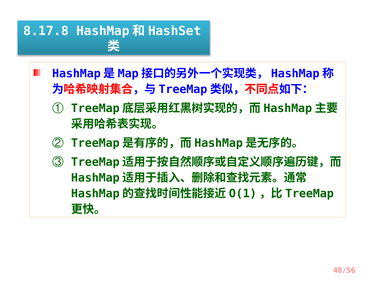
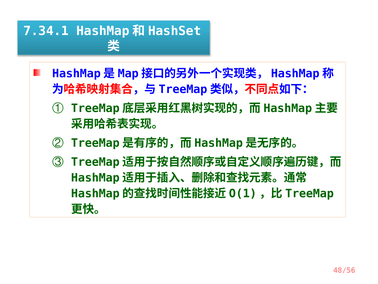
8.17.8: 8.17.8 -> 7.34.1 (46, 31)
